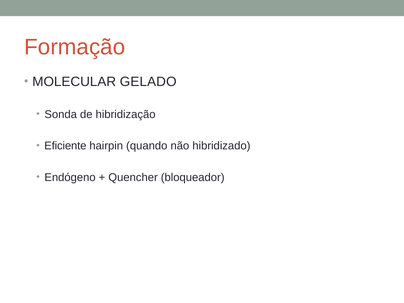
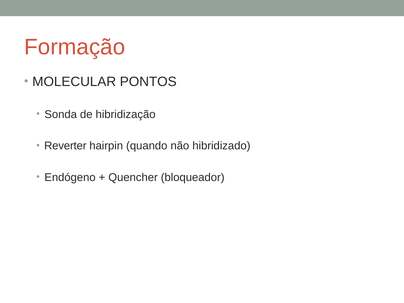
GELADO: GELADO -> PONTOS (148, 82)
Eficiente: Eficiente -> Reverter (65, 146)
